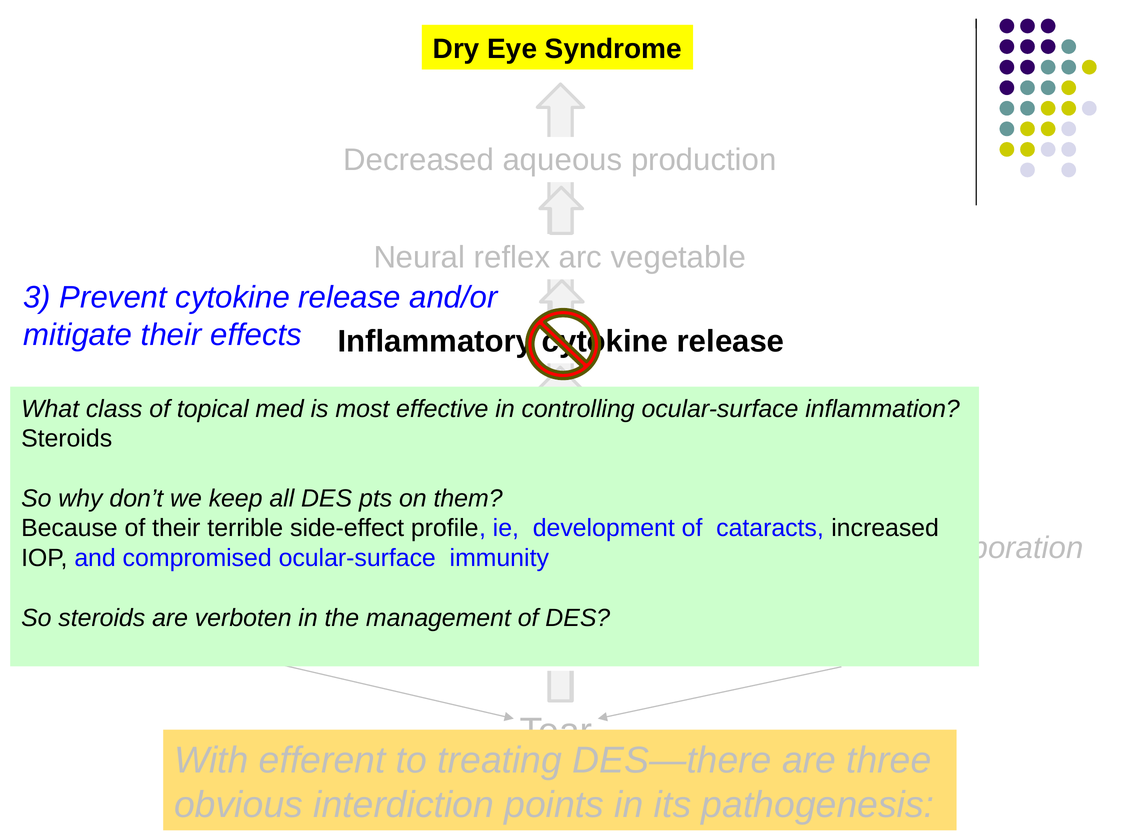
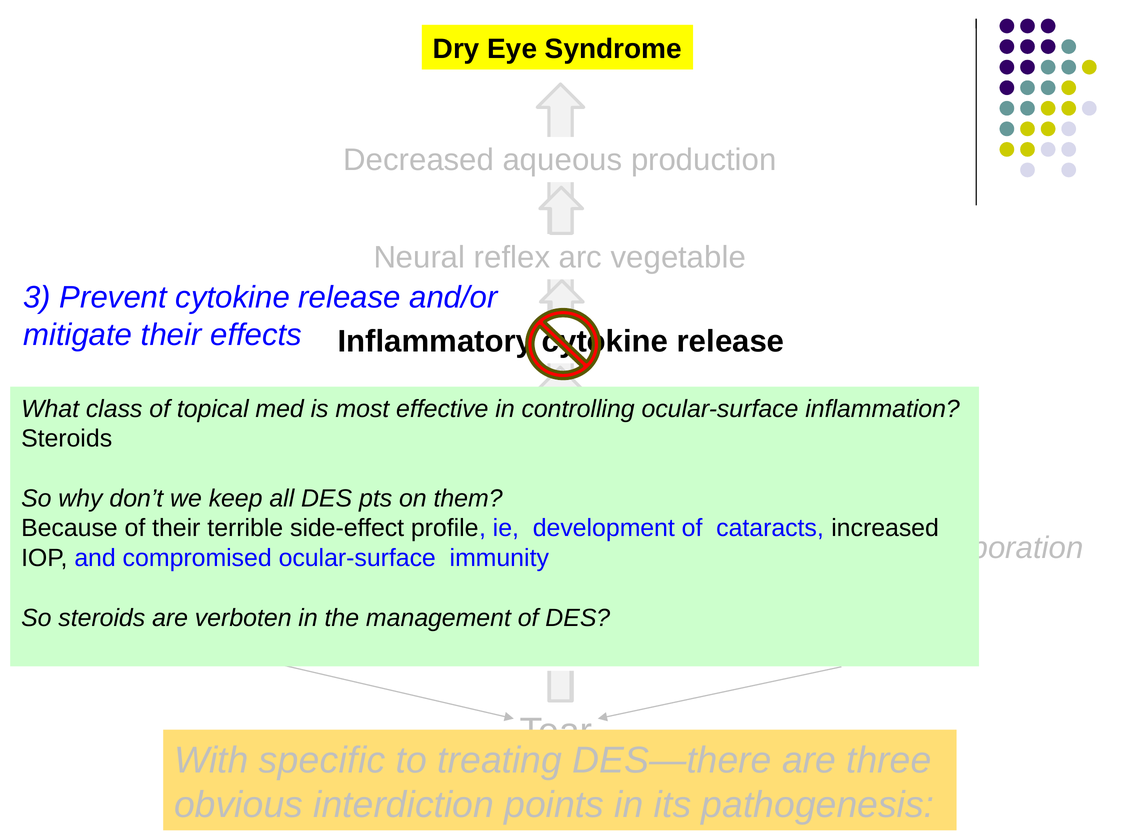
efferent: efferent -> specific (322, 761)
